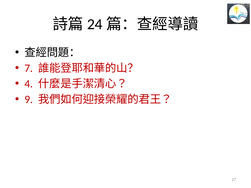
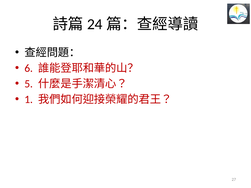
7: 7 -> 6 (29, 68)
4: 4 -> 5 (29, 84)
9: 9 -> 1 (29, 100)
